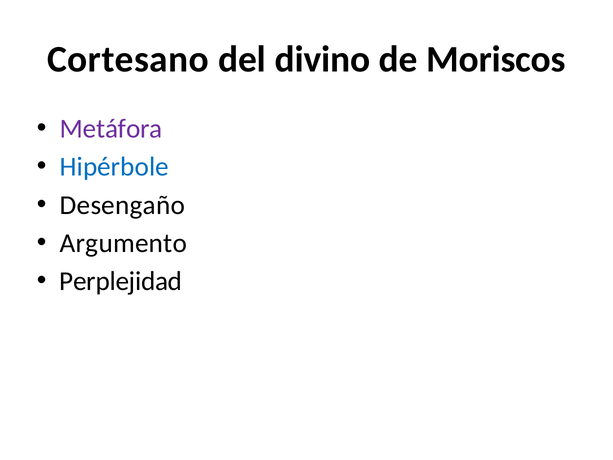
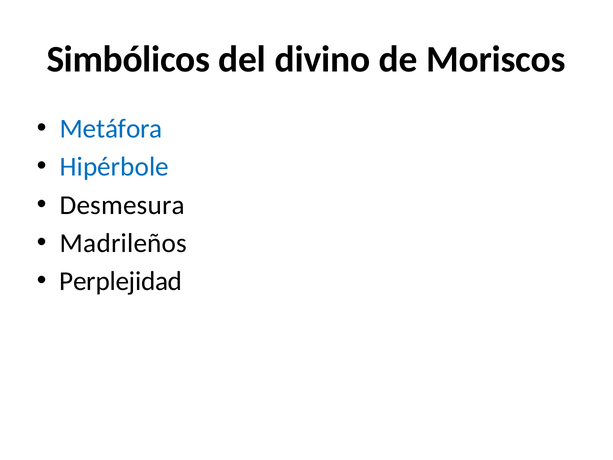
Cortesano: Cortesano -> Simbólicos (128, 59)
Metáfora colour: purple -> blue (111, 129)
Desengaño: Desengaño -> Desmesura (122, 205)
Argumento: Argumento -> Madrileños (123, 243)
